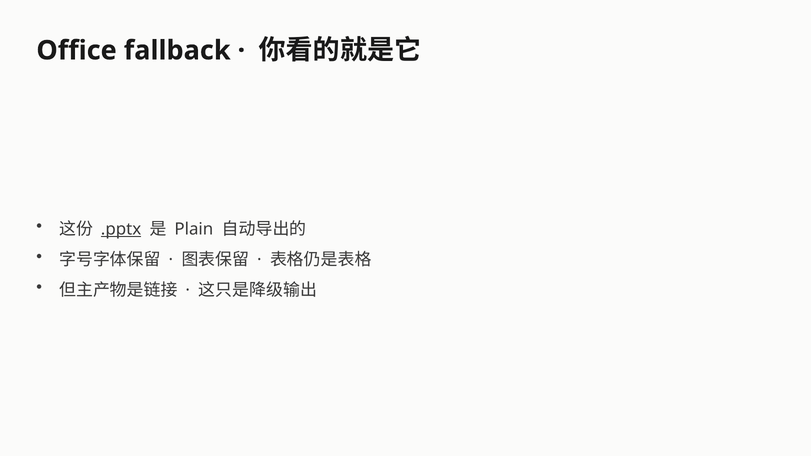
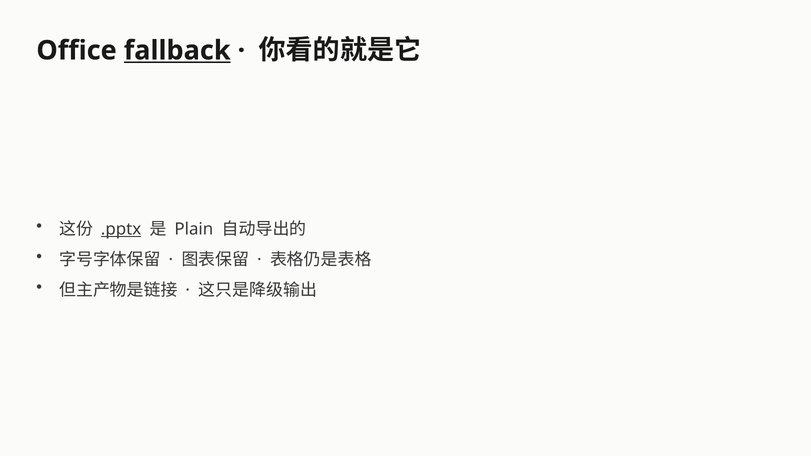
fallback underline: none -> present (177, 51)
